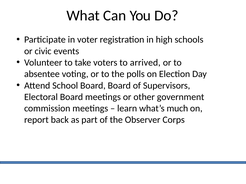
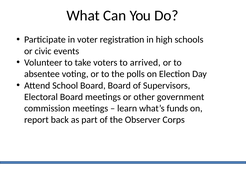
much: much -> funds (177, 109)
